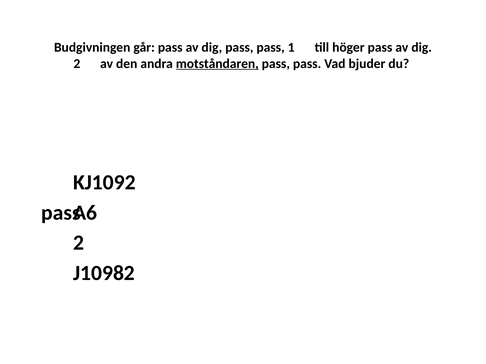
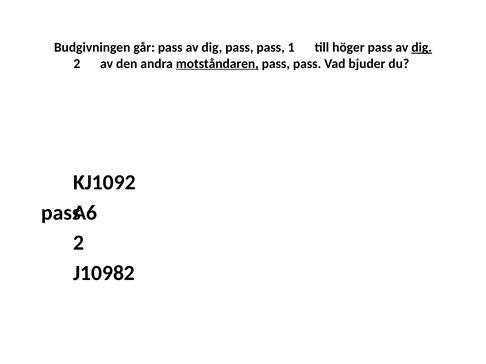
dig underline: none -> present (422, 47)
